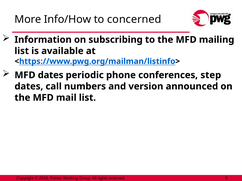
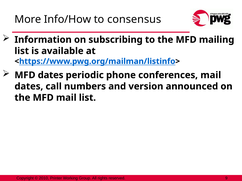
concerned: concerned -> consensus (134, 20)
conferences step: step -> mail (211, 75)
